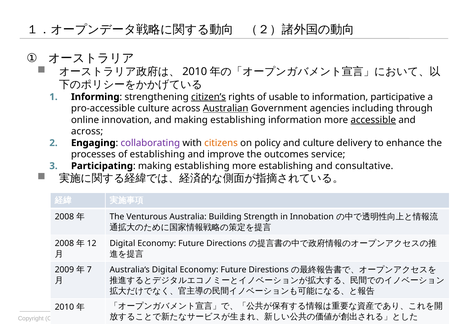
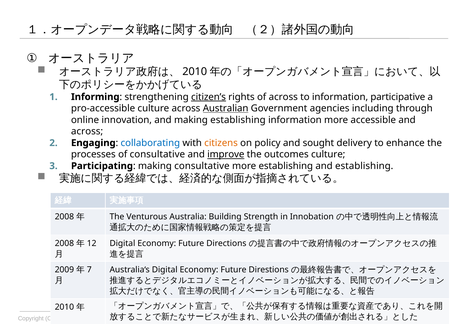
of usable: usable -> across (283, 97)
accessible underline: present -> none (373, 120)
collaborating colour: purple -> blue (150, 143)
and culture: culture -> sought (318, 143)
of establishing: establishing -> consultative (157, 155)
improve underline: none -> present (226, 155)
outcomes service: service -> culture (328, 155)
Participating making establishing: establishing -> consultative (202, 166)
and consultative: consultative -> establishing (364, 166)
